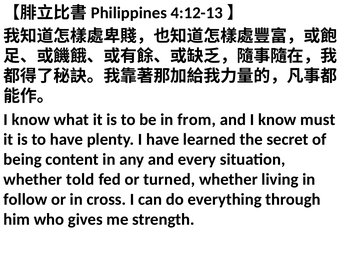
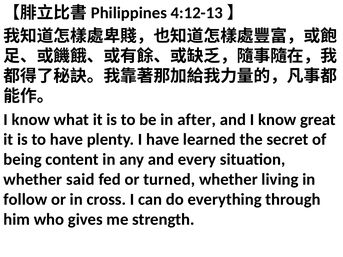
from: from -> after (197, 120)
must: must -> great (318, 120)
told: told -> said (80, 180)
